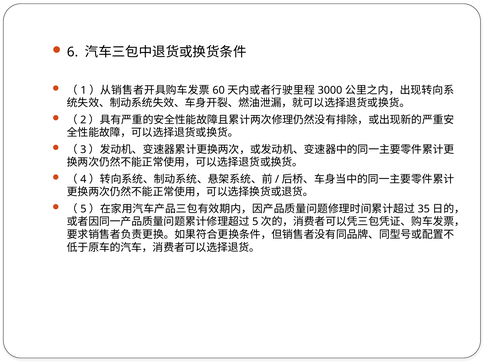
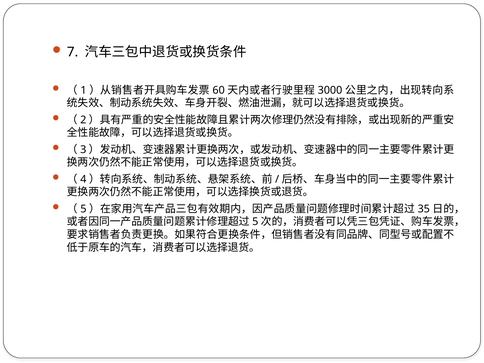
6: 6 -> 7 (73, 52)
